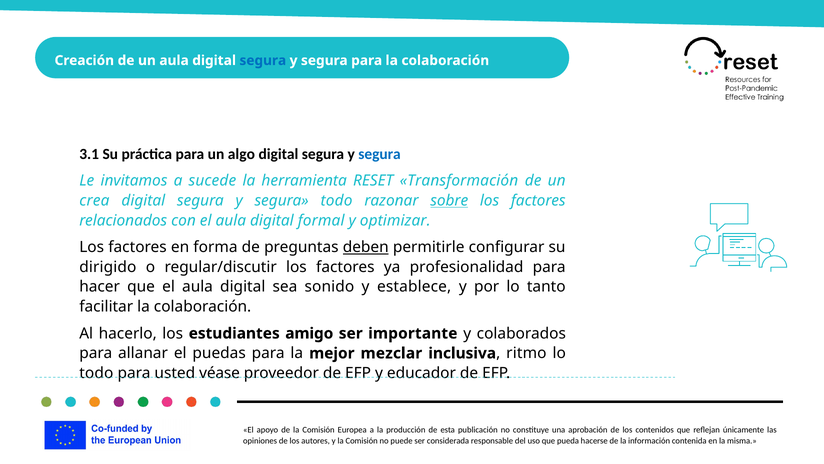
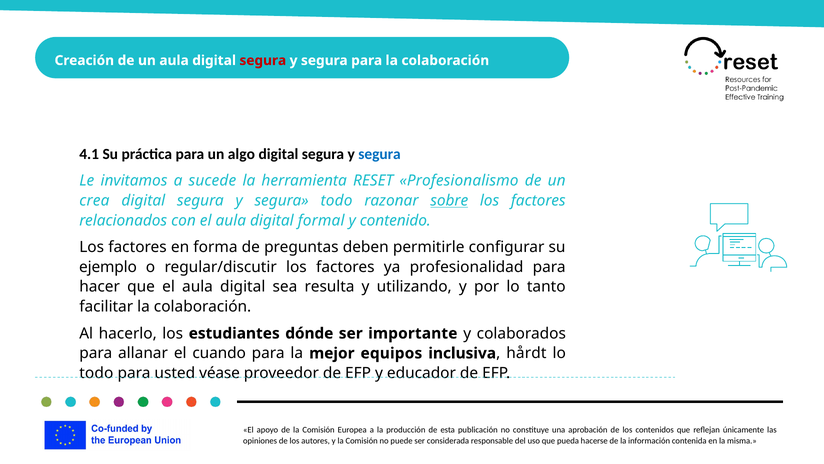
segura colour: blue -> red (263, 60)
3.1: 3.1 -> 4.1 (89, 154)
Transformación: Transformación -> Profesionalismo (459, 181)
optimizar: optimizar -> contenido (395, 220)
deben underline: present -> none (366, 247)
dirigido: dirigido -> ejemplo (108, 267)
sonido: sonido -> resulta (329, 287)
establece: establece -> utilizando (414, 287)
amigo: amigo -> dónde (309, 333)
puedas: puedas -> cuando (219, 353)
mezclar: mezclar -> equipos (391, 353)
ritmo: ritmo -> hårdt (526, 353)
